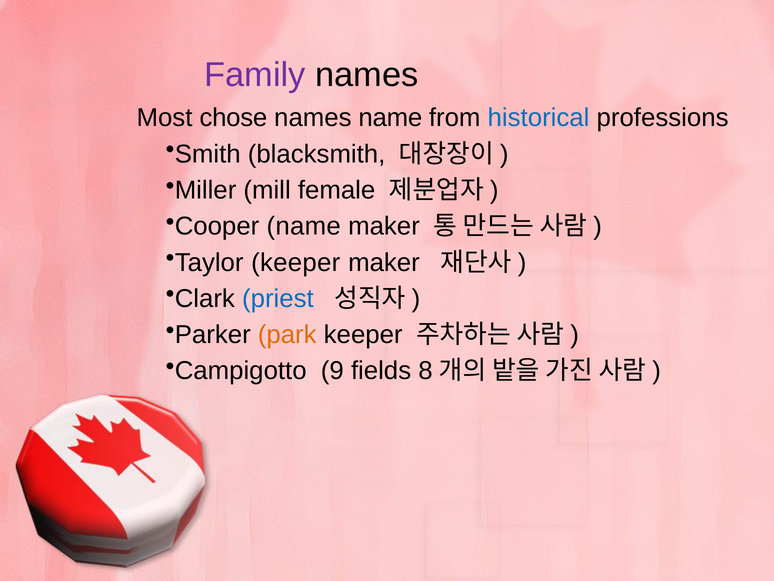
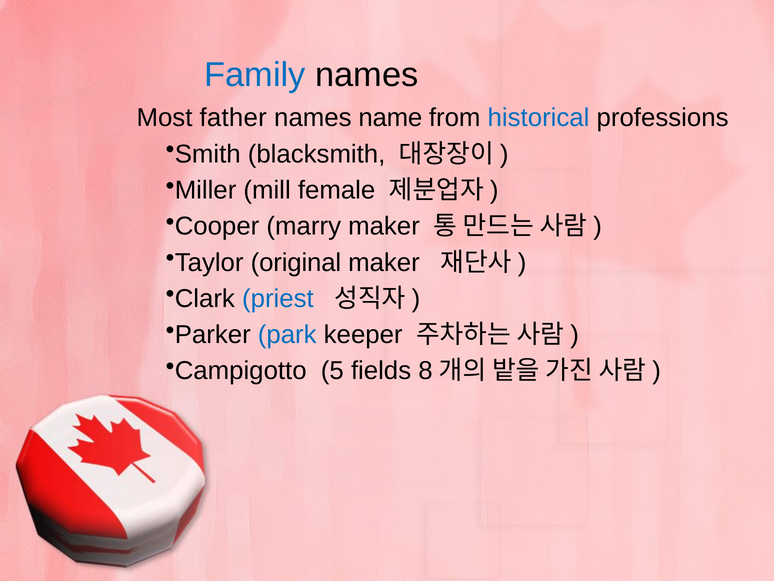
Family colour: purple -> blue (255, 75)
chose: chose -> father (233, 118)
name: name -> marry (304, 226)
Taylor keeper: keeper -> original (296, 262)
park colour: orange -> blue (287, 335)
9: 9 -> 5 (332, 371)
